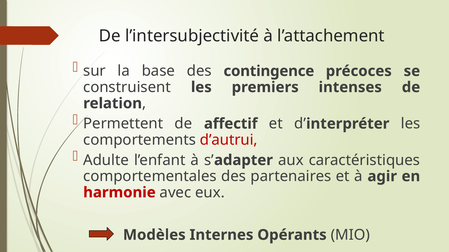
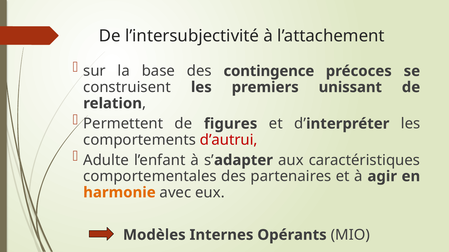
intenses: intenses -> unissant (350, 87)
affectif: affectif -> figures (231, 124)
harmonie colour: red -> orange (119, 193)
